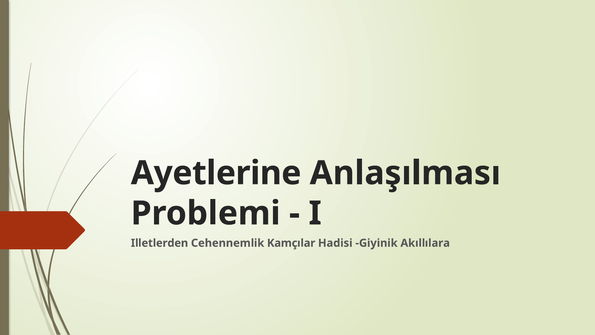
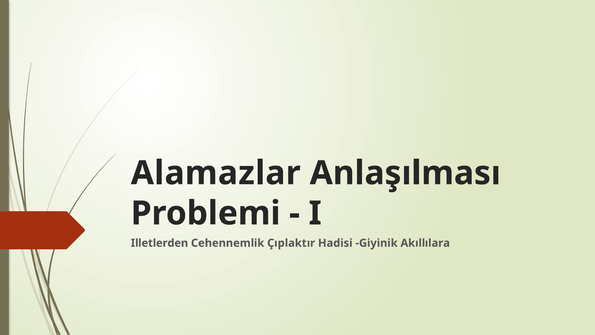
Ayetlerine: Ayetlerine -> Alamazlar (216, 173)
Kamçılar: Kamçılar -> Çıplaktır (291, 243)
